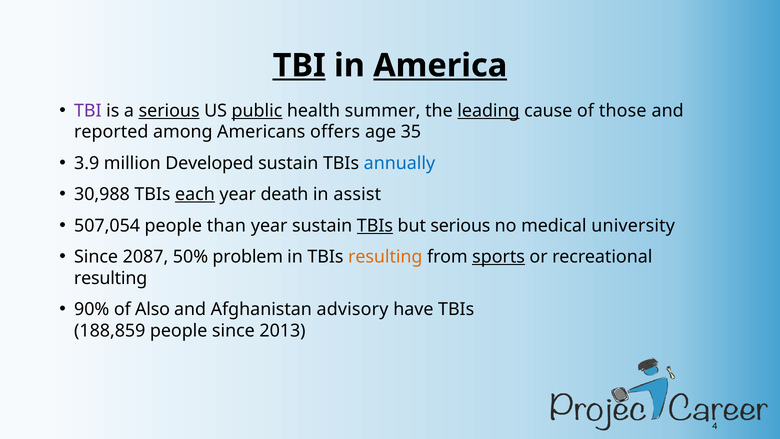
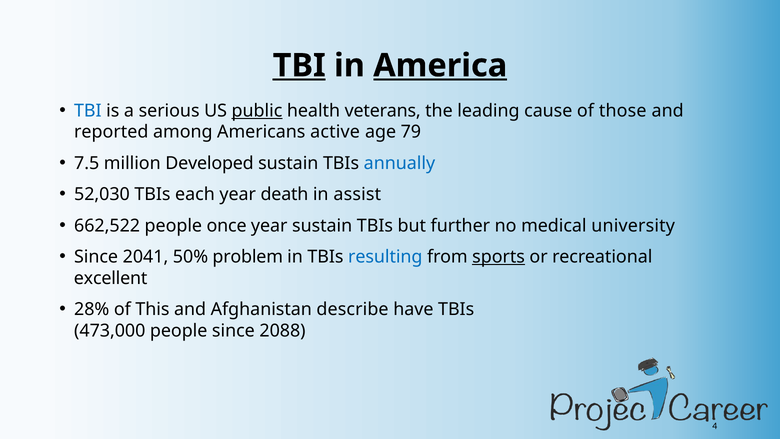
TBI colour: purple -> blue (88, 111)
serious underline: present -> none (169, 111)
summer: summer -> veterans (383, 111)
leading underline: present -> none (488, 111)
offers: offers -> active (335, 132)
35: 35 -> 79 (411, 132)
3.9: 3.9 -> 7.5 (87, 163)
30,988: 30,988 -> 52,030 (102, 194)
each underline: present -> none (195, 194)
507,054: 507,054 -> 662,522 (107, 226)
than: than -> once (227, 226)
TBIs underline: present -> none (375, 226)
but serious: serious -> further (460, 226)
2087: 2087 -> 2041 (146, 257)
resulting colour: orange -> blue (385, 257)
resulting: resulting -> excellent (111, 278)
90%: 90% -> 28% (92, 309)
Also: Also -> This (152, 309)
advisory: advisory -> describe (353, 309)
188,859: 188,859 -> 473,000 (110, 331)
2013: 2013 -> 2088 (283, 331)
